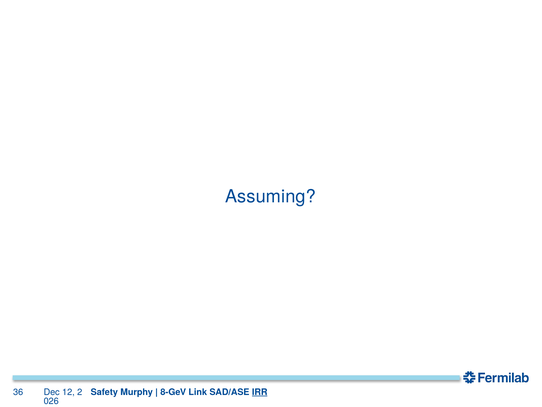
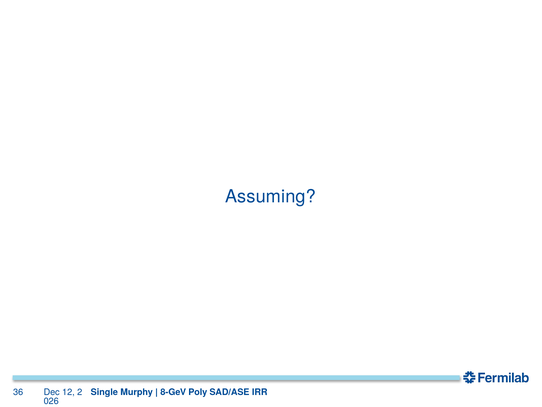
Safety: Safety -> Single (104, 392)
Link: Link -> Poly (198, 392)
IRR underline: present -> none (260, 392)
